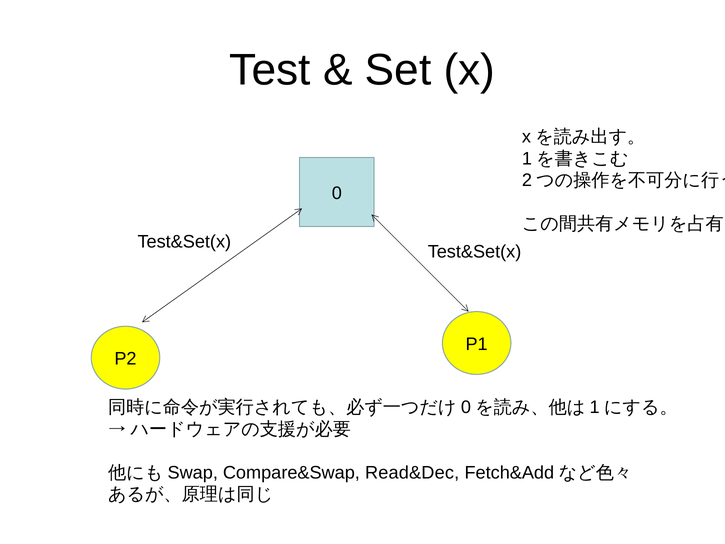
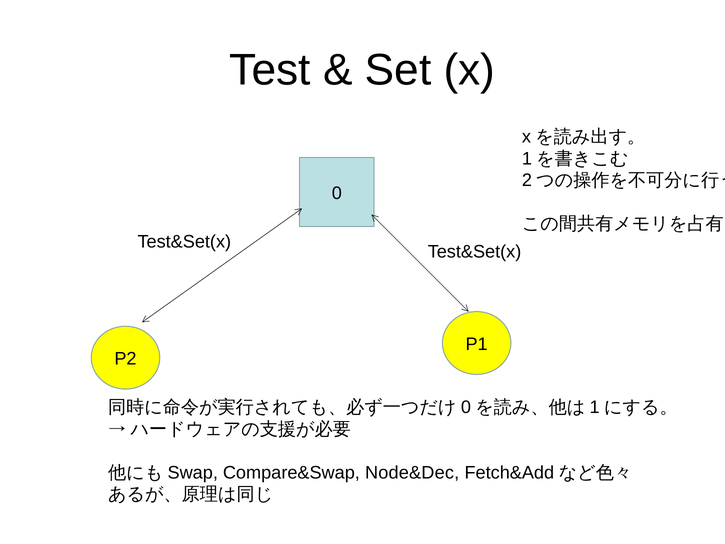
Read&Dec: Read&Dec -> Node&Dec (412, 472)
